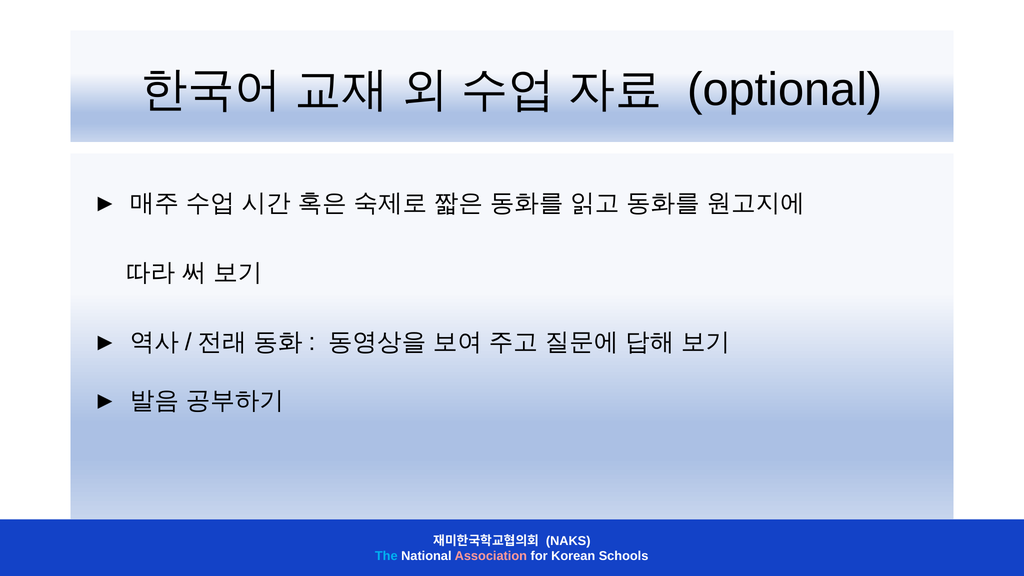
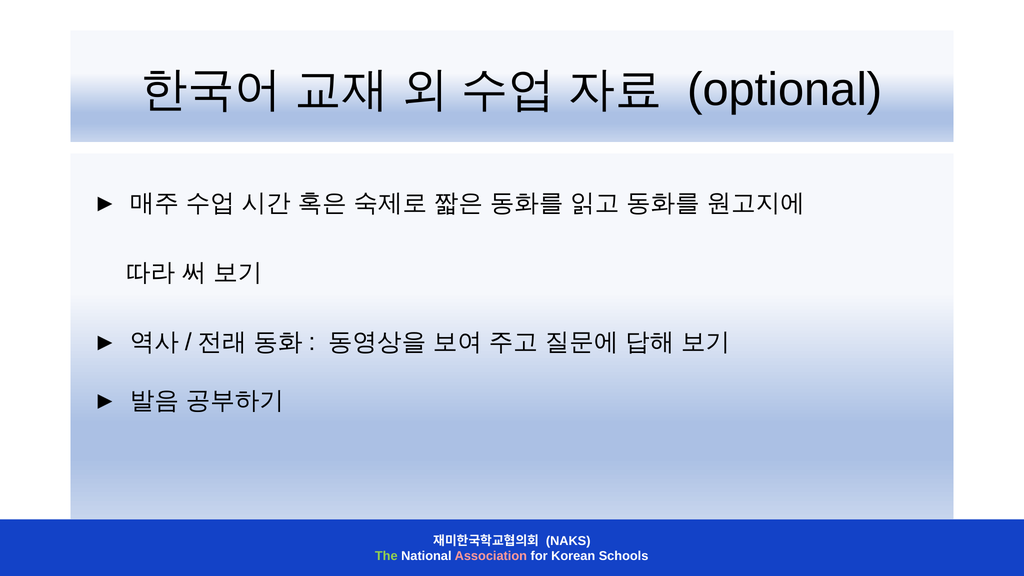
The colour: light blue -> light green (386, 556)
